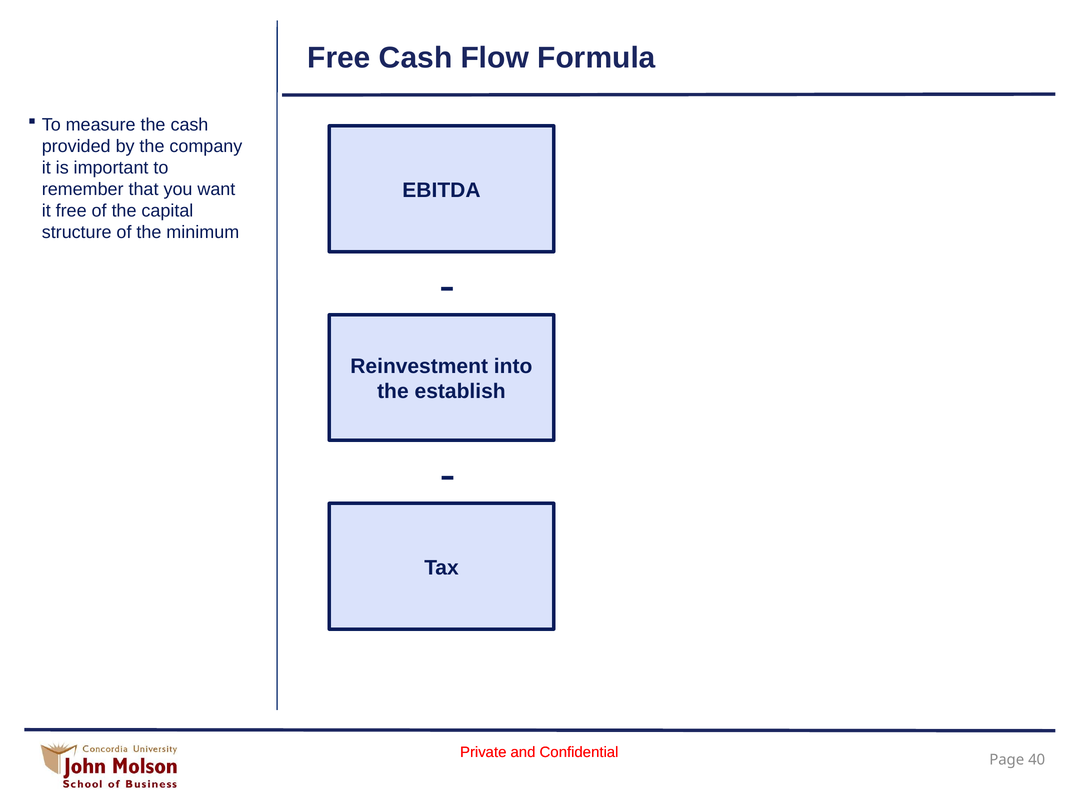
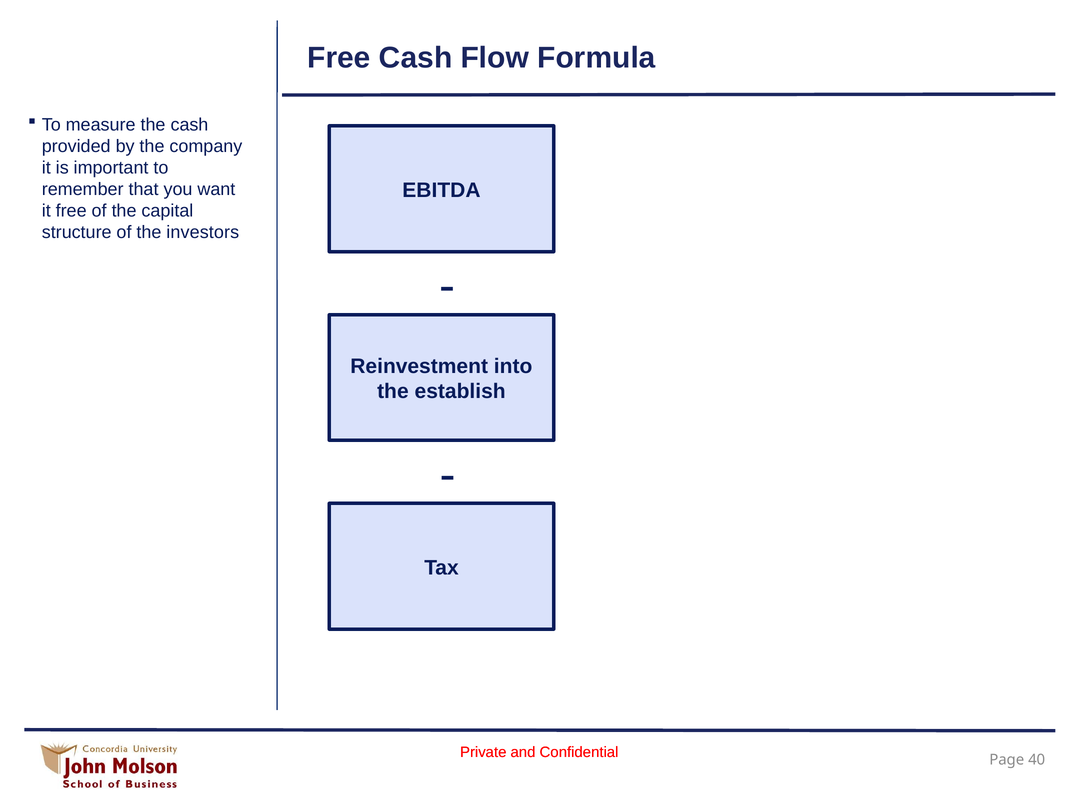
minimum: minimum -> investors (203, 233)
